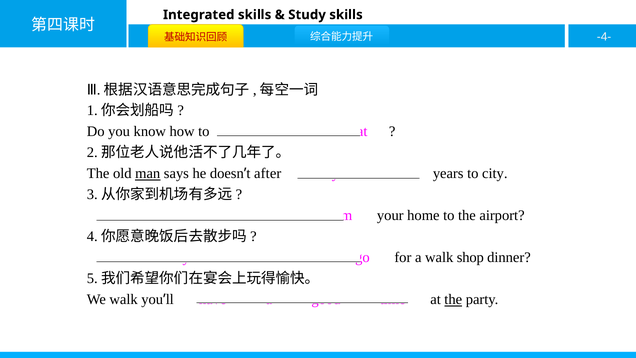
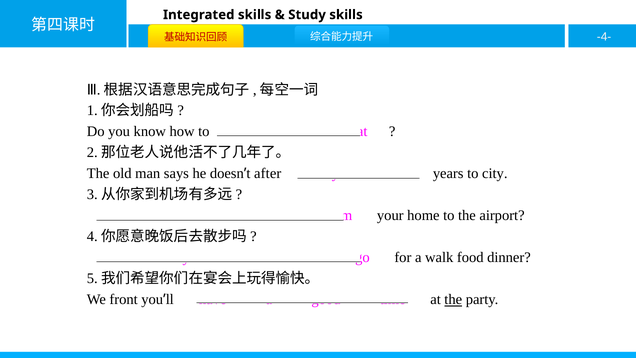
man underline: present -> none (148, 174)
shop: shop -> food (470, 257)
We walk: walk -> front (124, 299)
